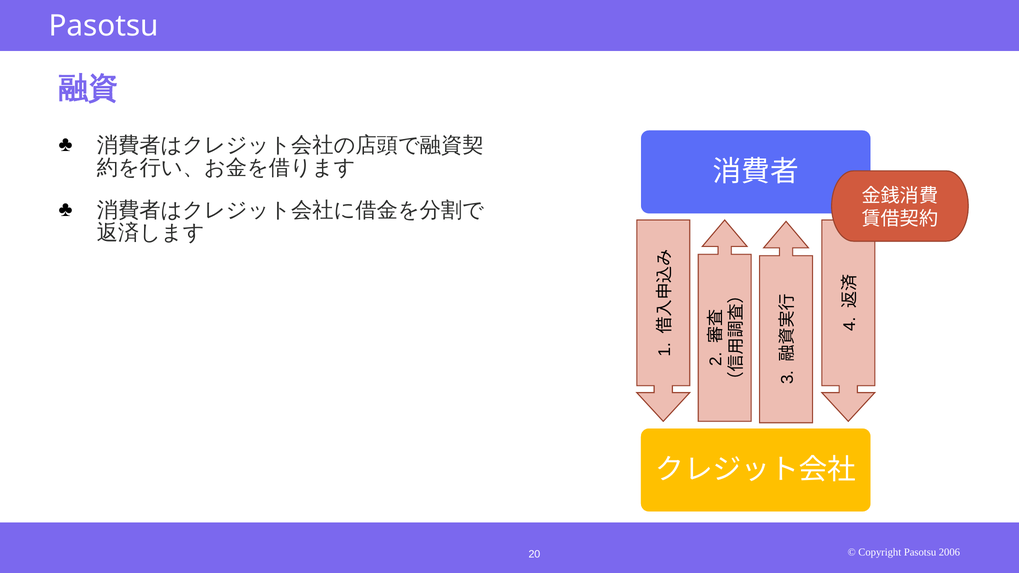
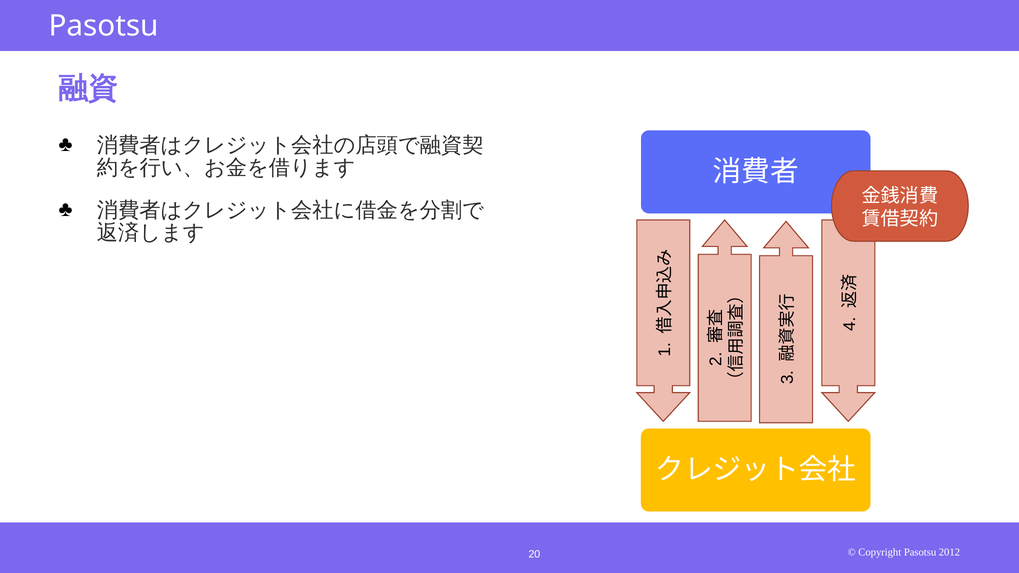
2006: 2006 -> 2012 (949, 552)
